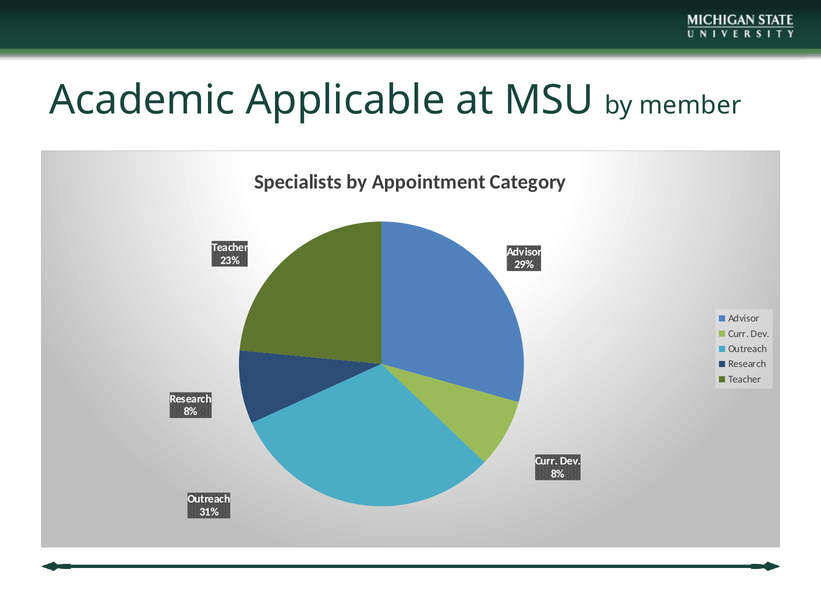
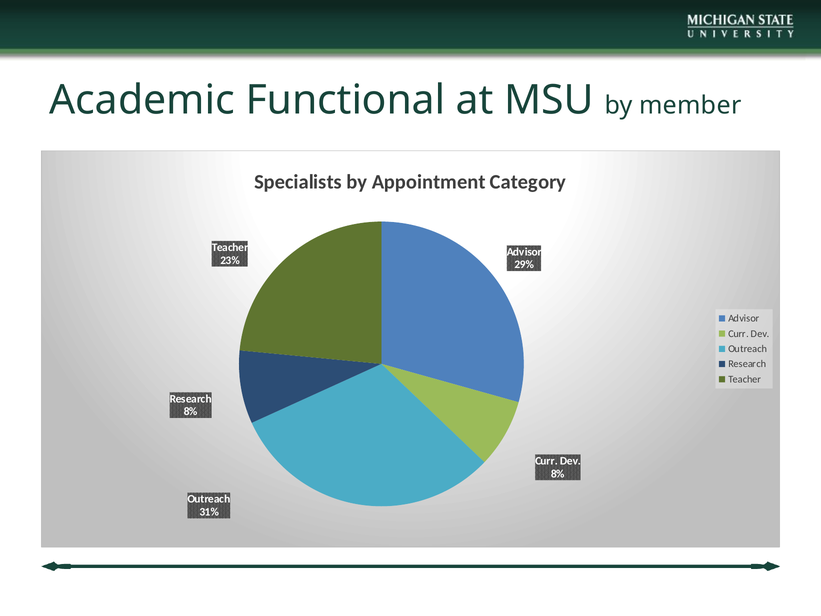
Applicable: Applicable -> Functional (346, 100)
